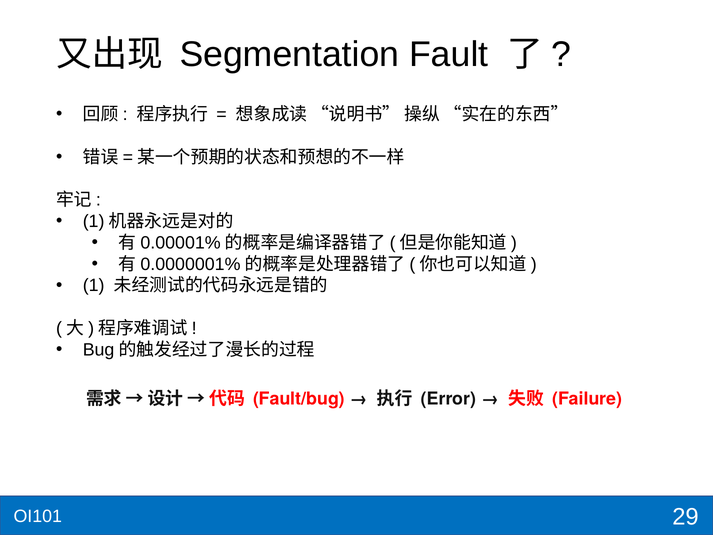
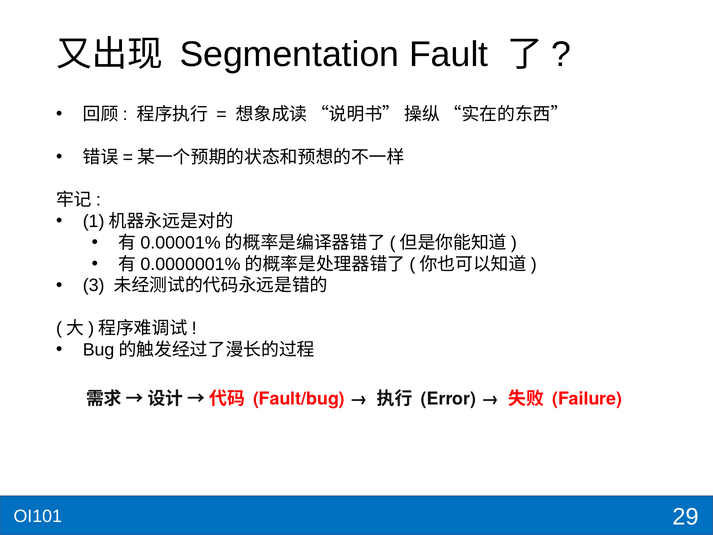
1: 1 -> 3 (94, 285)
